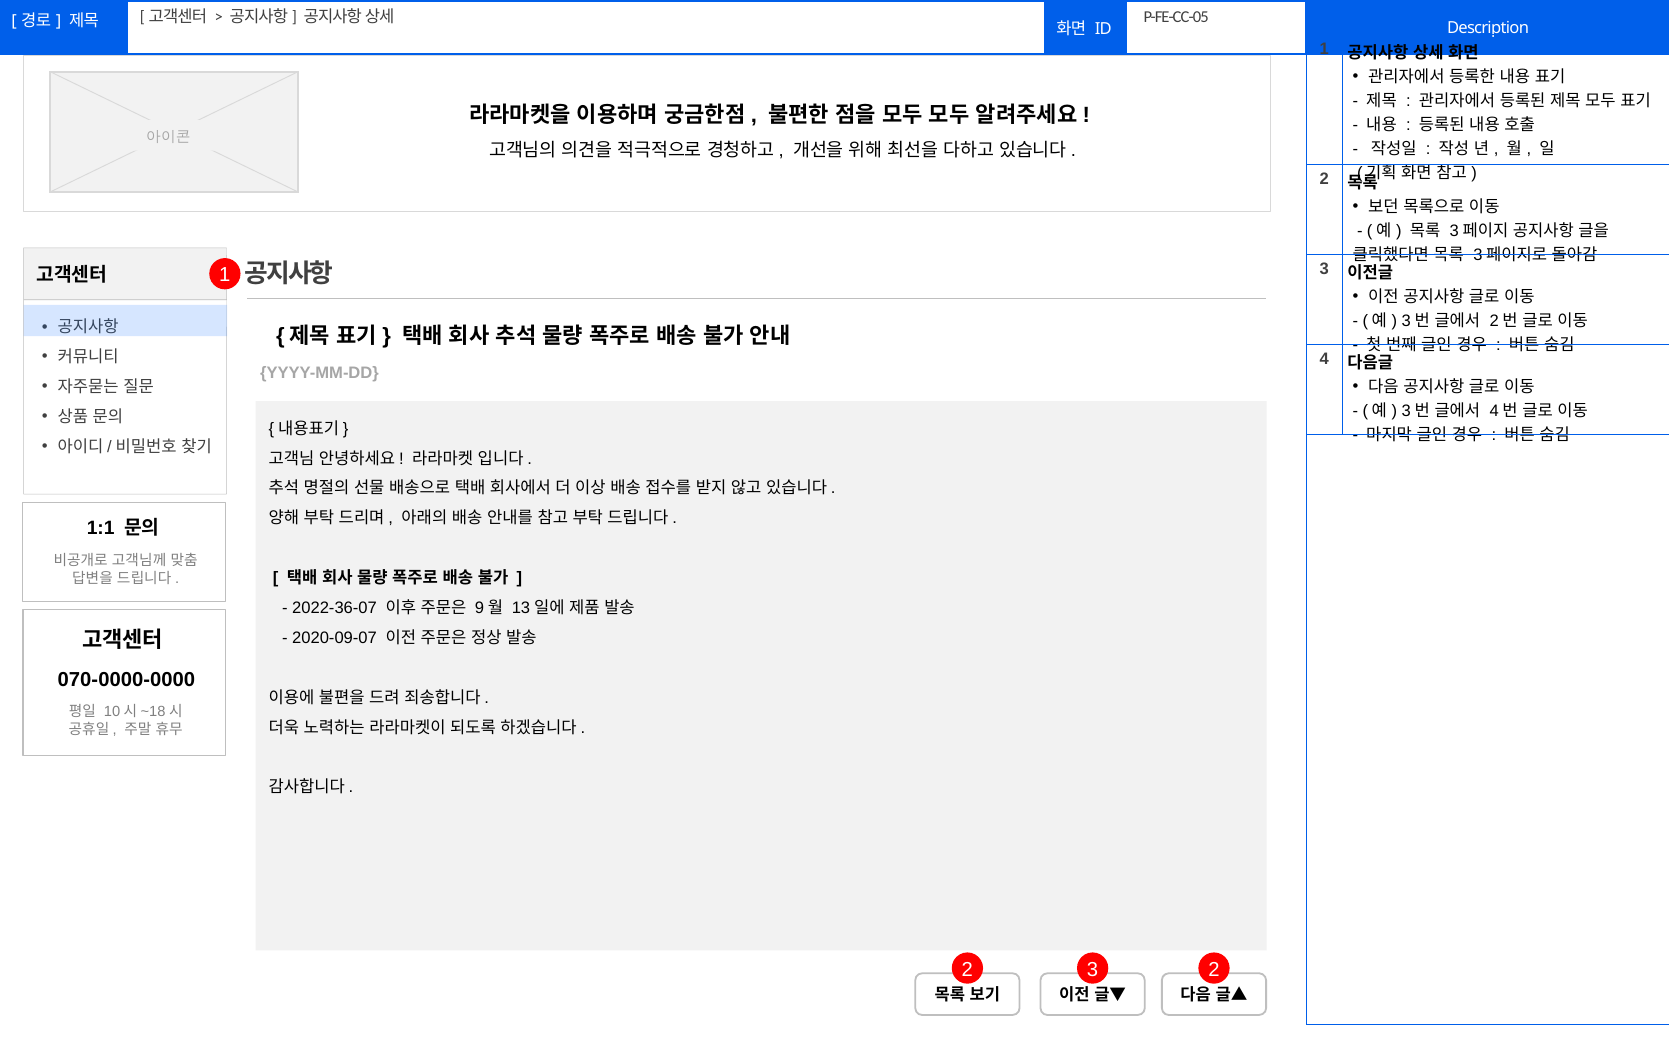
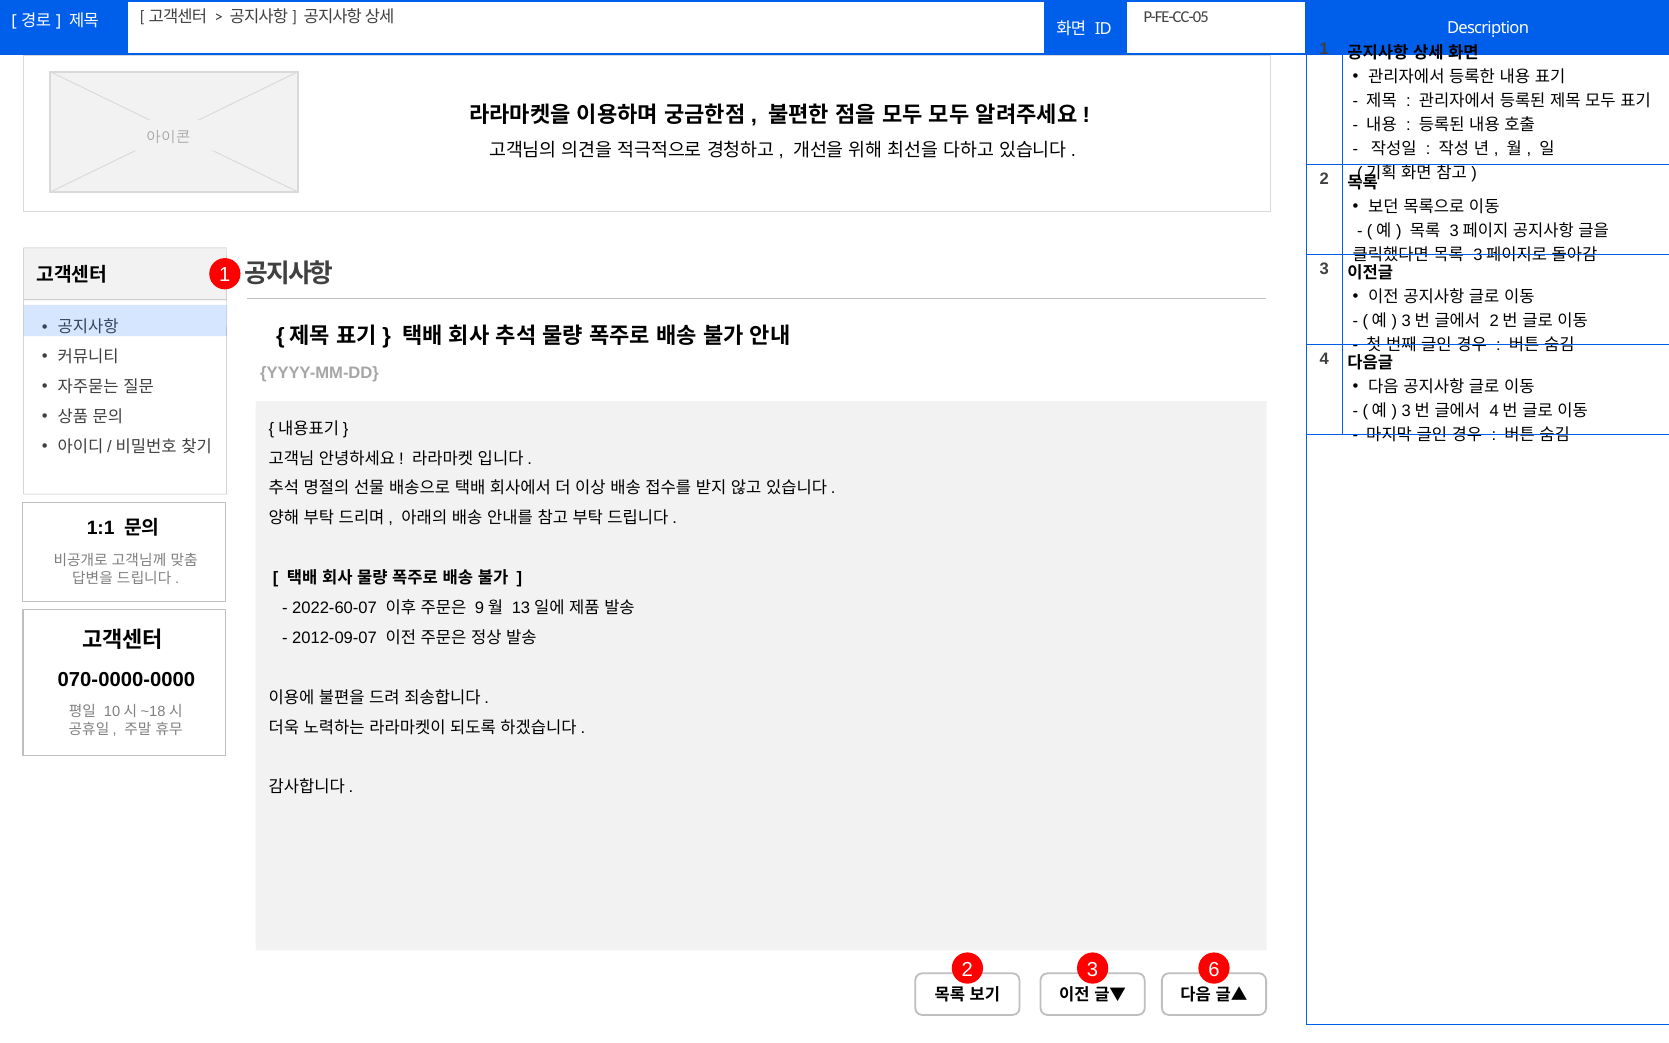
2022-36-07: 2022-36-07 -> 2022-60-07 (335, 608)
2020-09-07: 2020-09-07 -> 2012-09-07 (335, 638)
3 2: 2 -> 6 (1214, 969)
